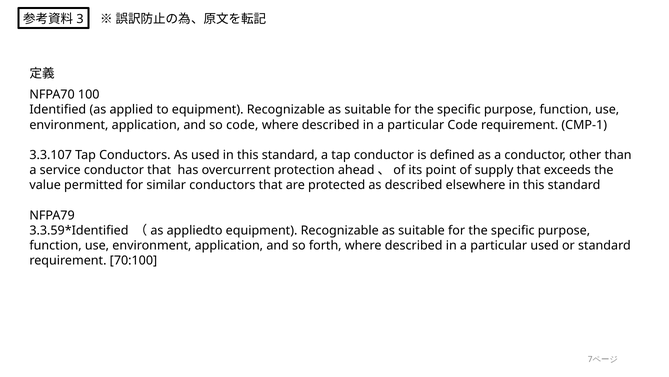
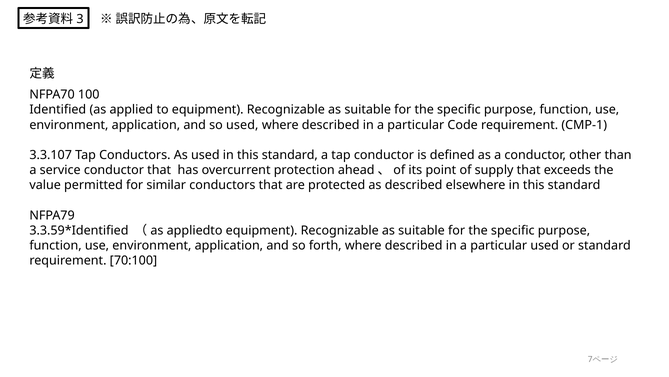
so code: code -> used (242, 125)
